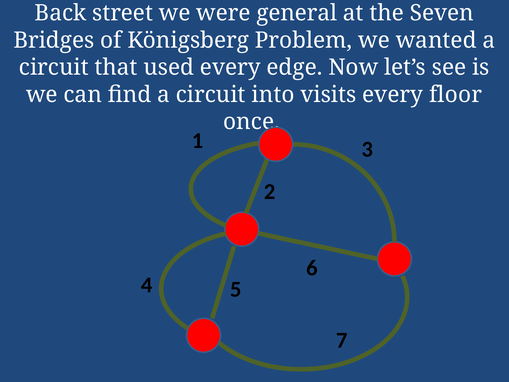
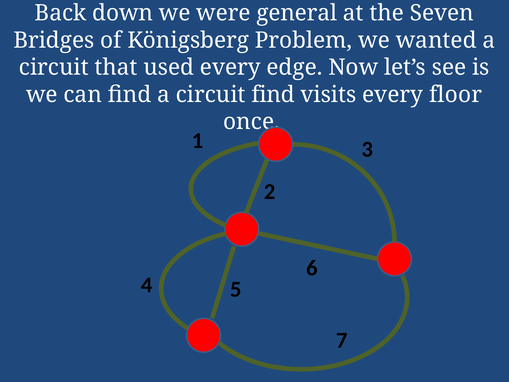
street: street -> down (123, 13)
circuit into: into -> find (273, 95)
